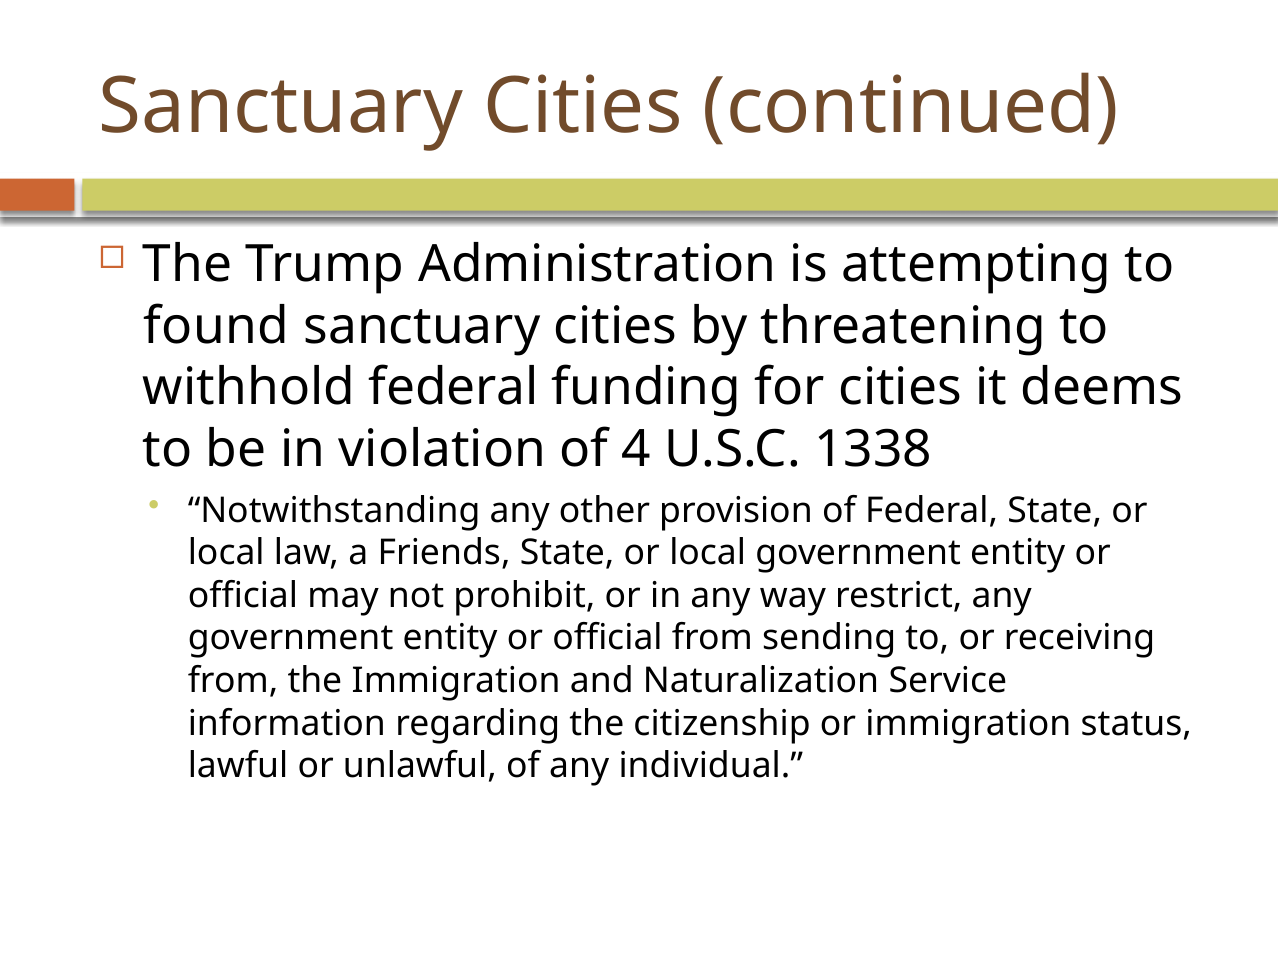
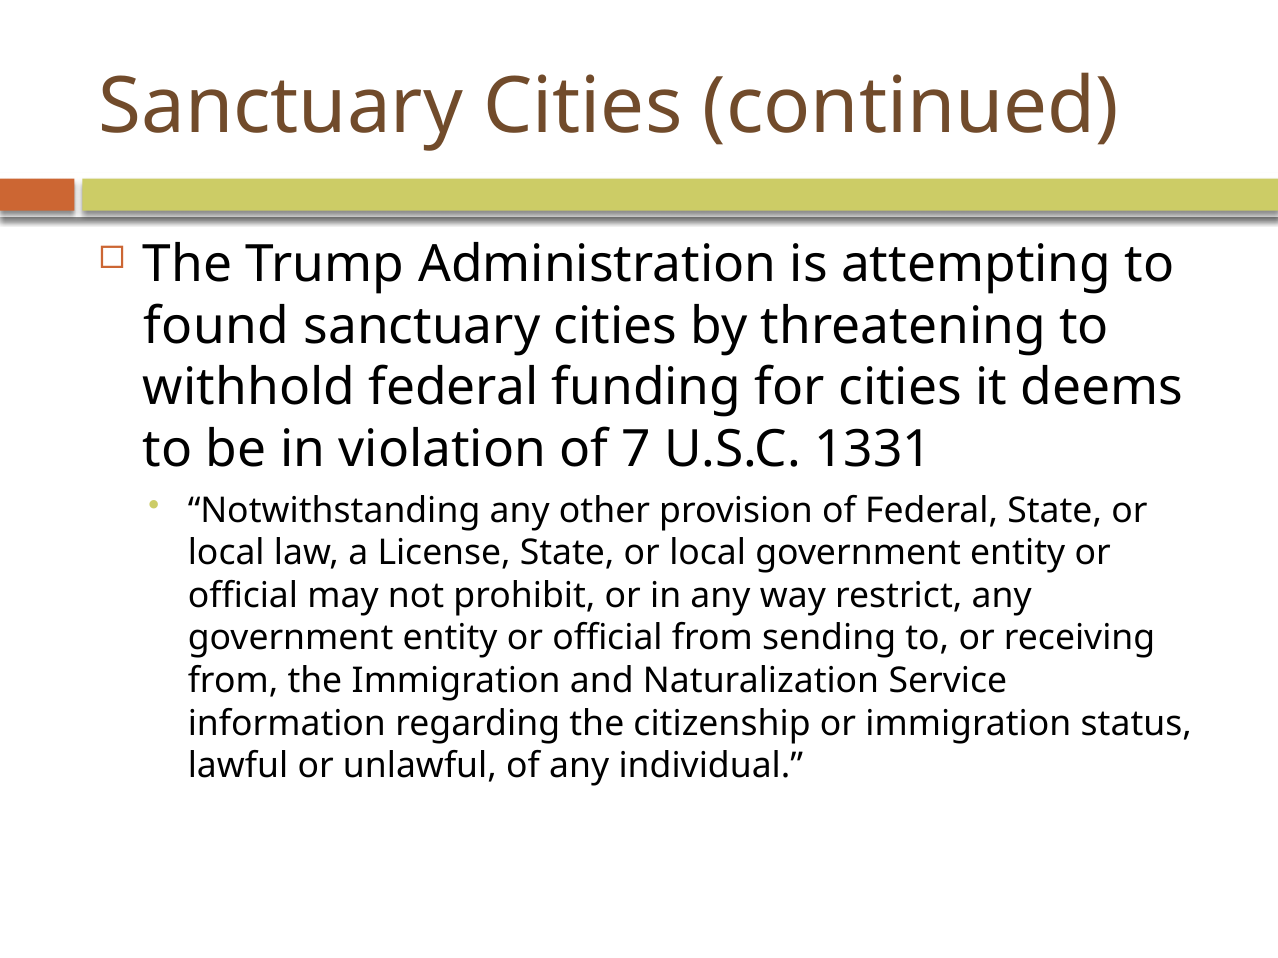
4: 4 -> 7 (637, 450)
1338: 1338 -> 1331 (873, 450)
Friends: Friends -> License (444, 553)
